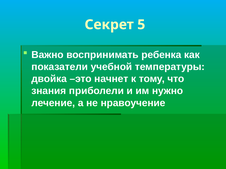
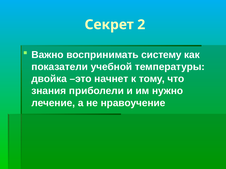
5: 5 -> 2 (141, 25)
ребенка: ребенка -> систему (161, 55)
